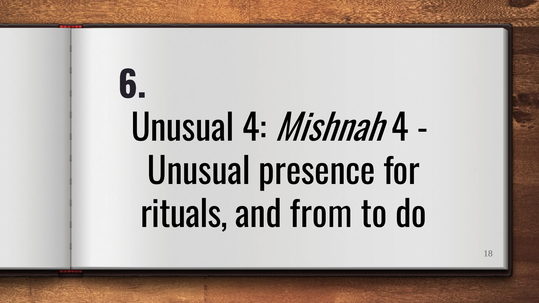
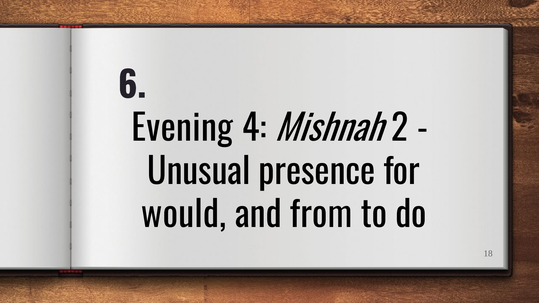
Unusual: Unusual -> Evening (182, 129)
Mishnah 4: 4 -> 2 (400, 129)
rituals: rituals -> would (184, 215)
